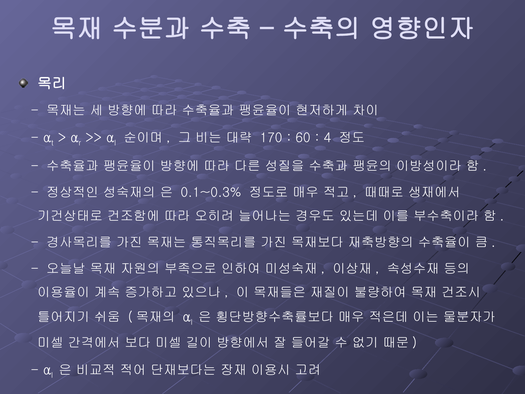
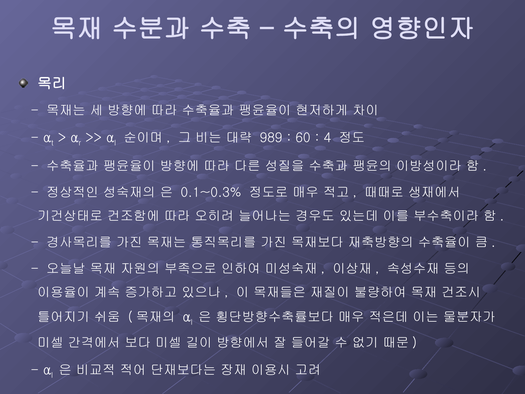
170: 170 -> 989 (271, 138)
